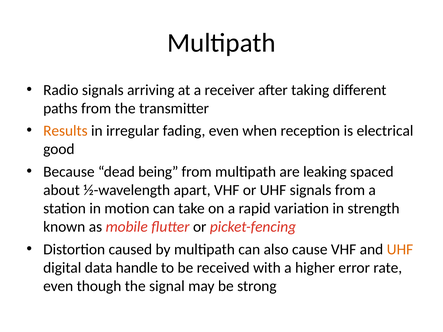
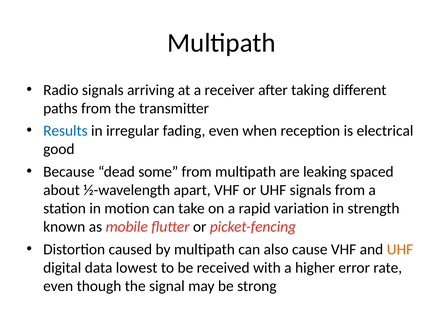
Results colour: orange -> blue (65, 131)
being: being -> some (158, 172)
handle: handle -> lowest (137, 268)
